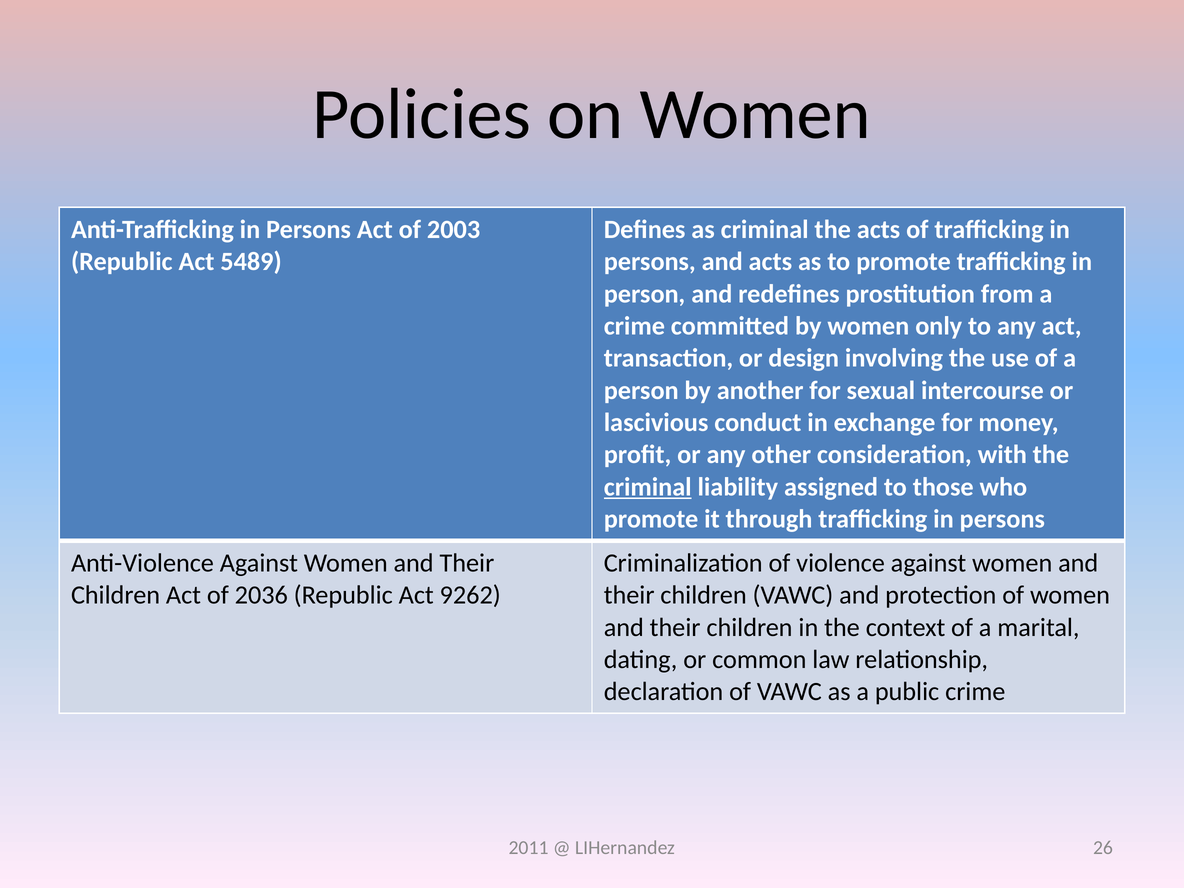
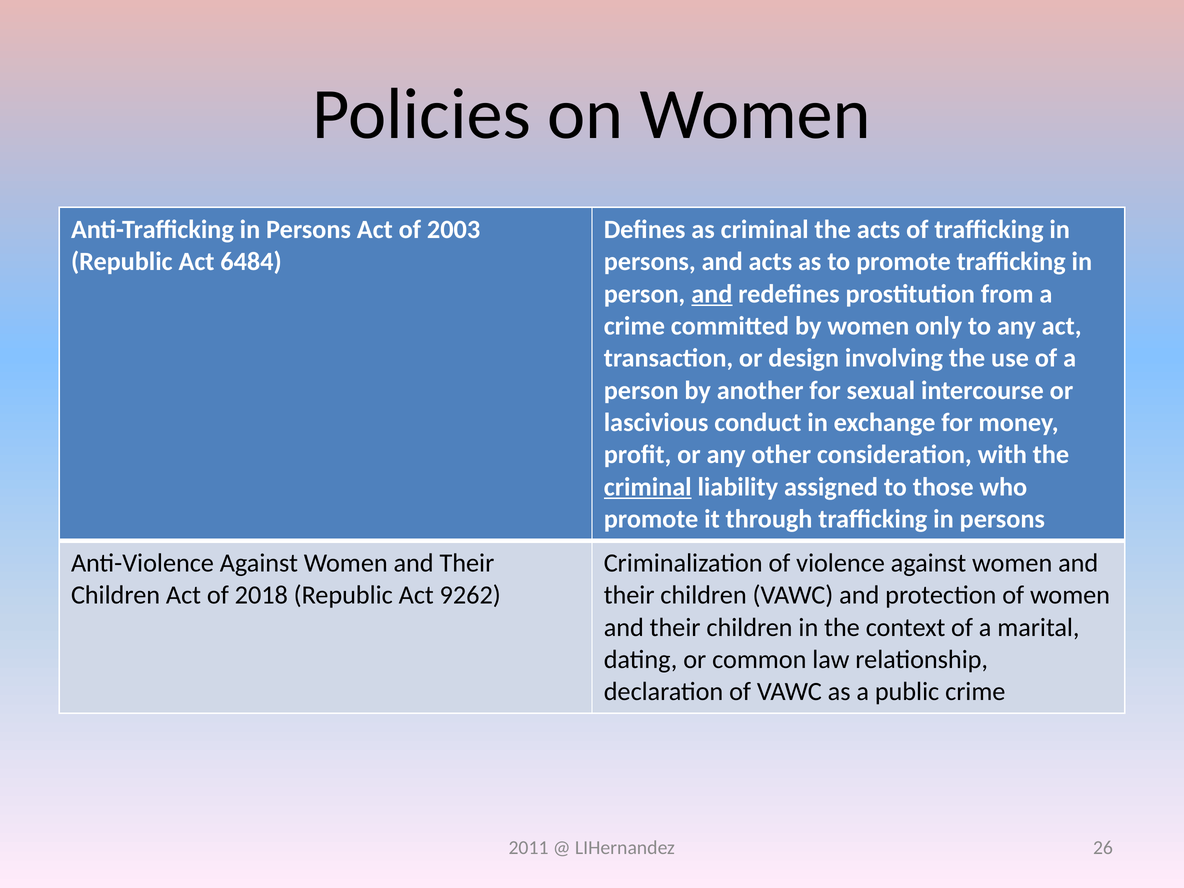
5489: 5489 -> 6484 (251, 262)
and underline: none -> present (712, 294)
2036: 2036 -> 2018 (261, 595)
